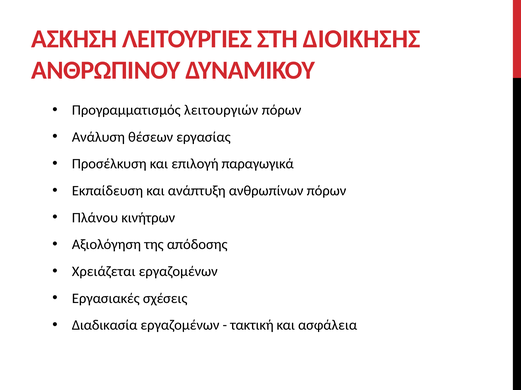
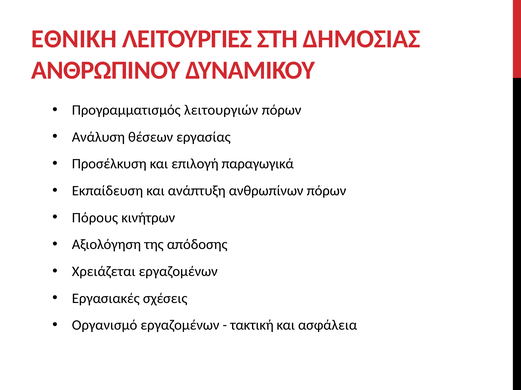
ΑΣΚΗΣΗ: ΑΣΚΗΣΗ -> ΕΘΝΙΚΗ (74, 39)
ΔΙΟΙΚΗΣΗΣ: ΔΙΟΙΚΗΣΗΣ -> ΔΗΜΟΣΙΑΣ (362, 39)
Πλάνου: Πλάνου -> Πόρους (95, 218)
Διαδικασία: Διαδικασία -> Οργανισμό (105, 326)
